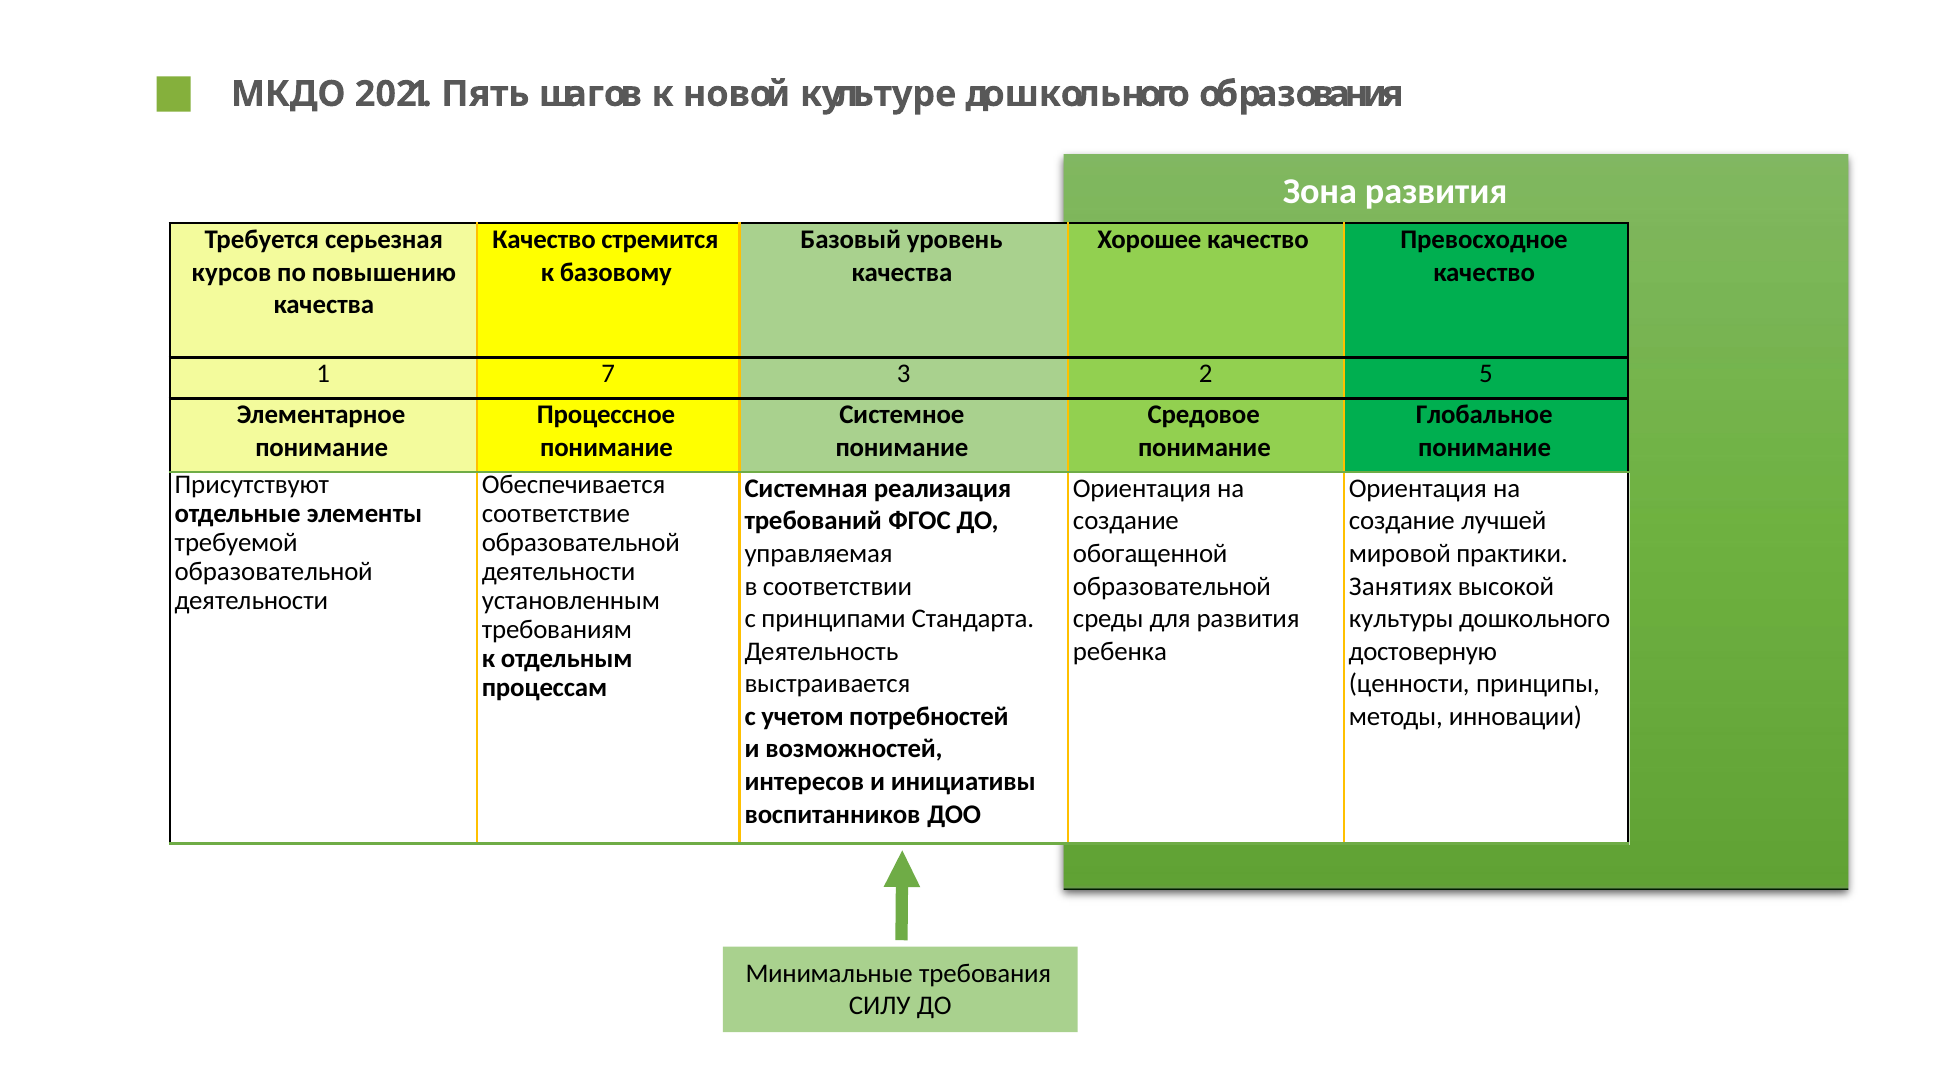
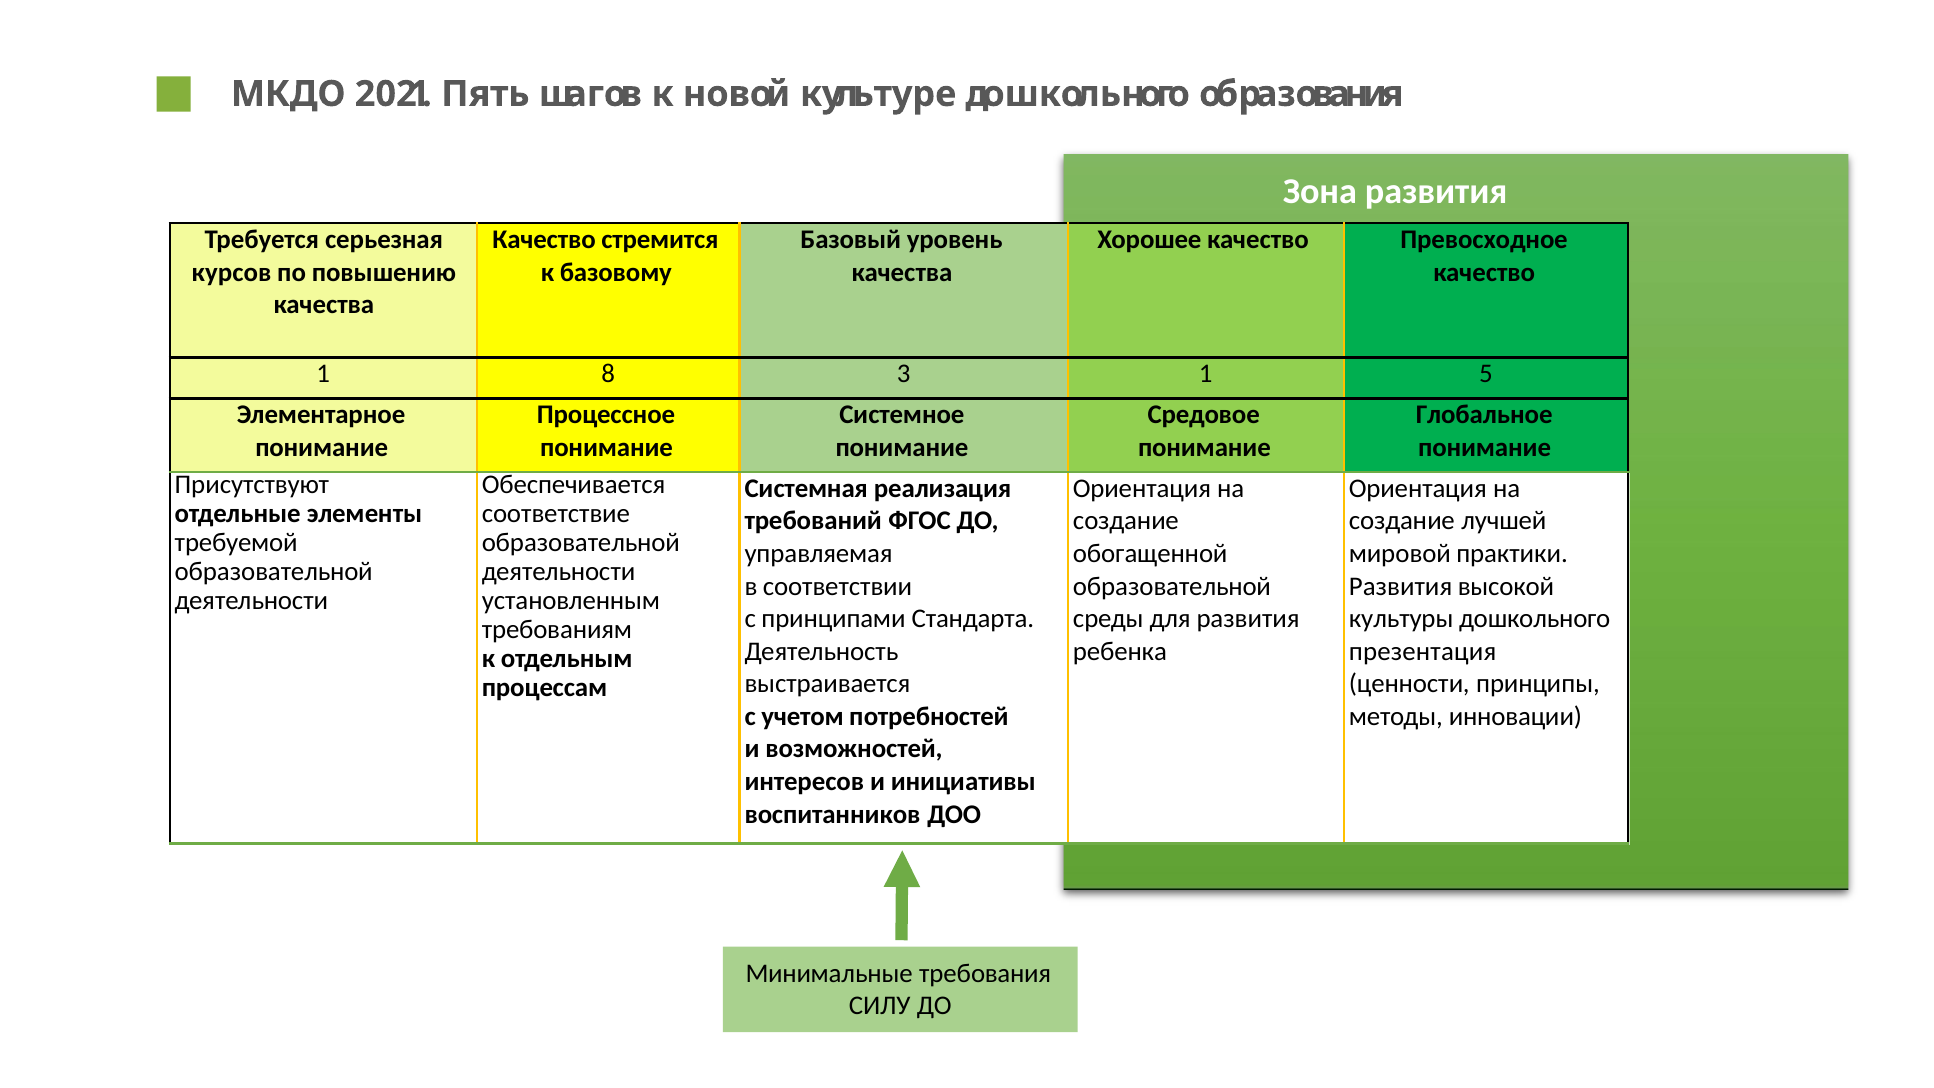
7: 7 -> 8 (608, 374)
3 2: 2 -> 1 (1206, 374)
Занятиях: Занятиях -> Развития (1401, 586)
достоверную: достоверную -> презентация (1423, 651)
